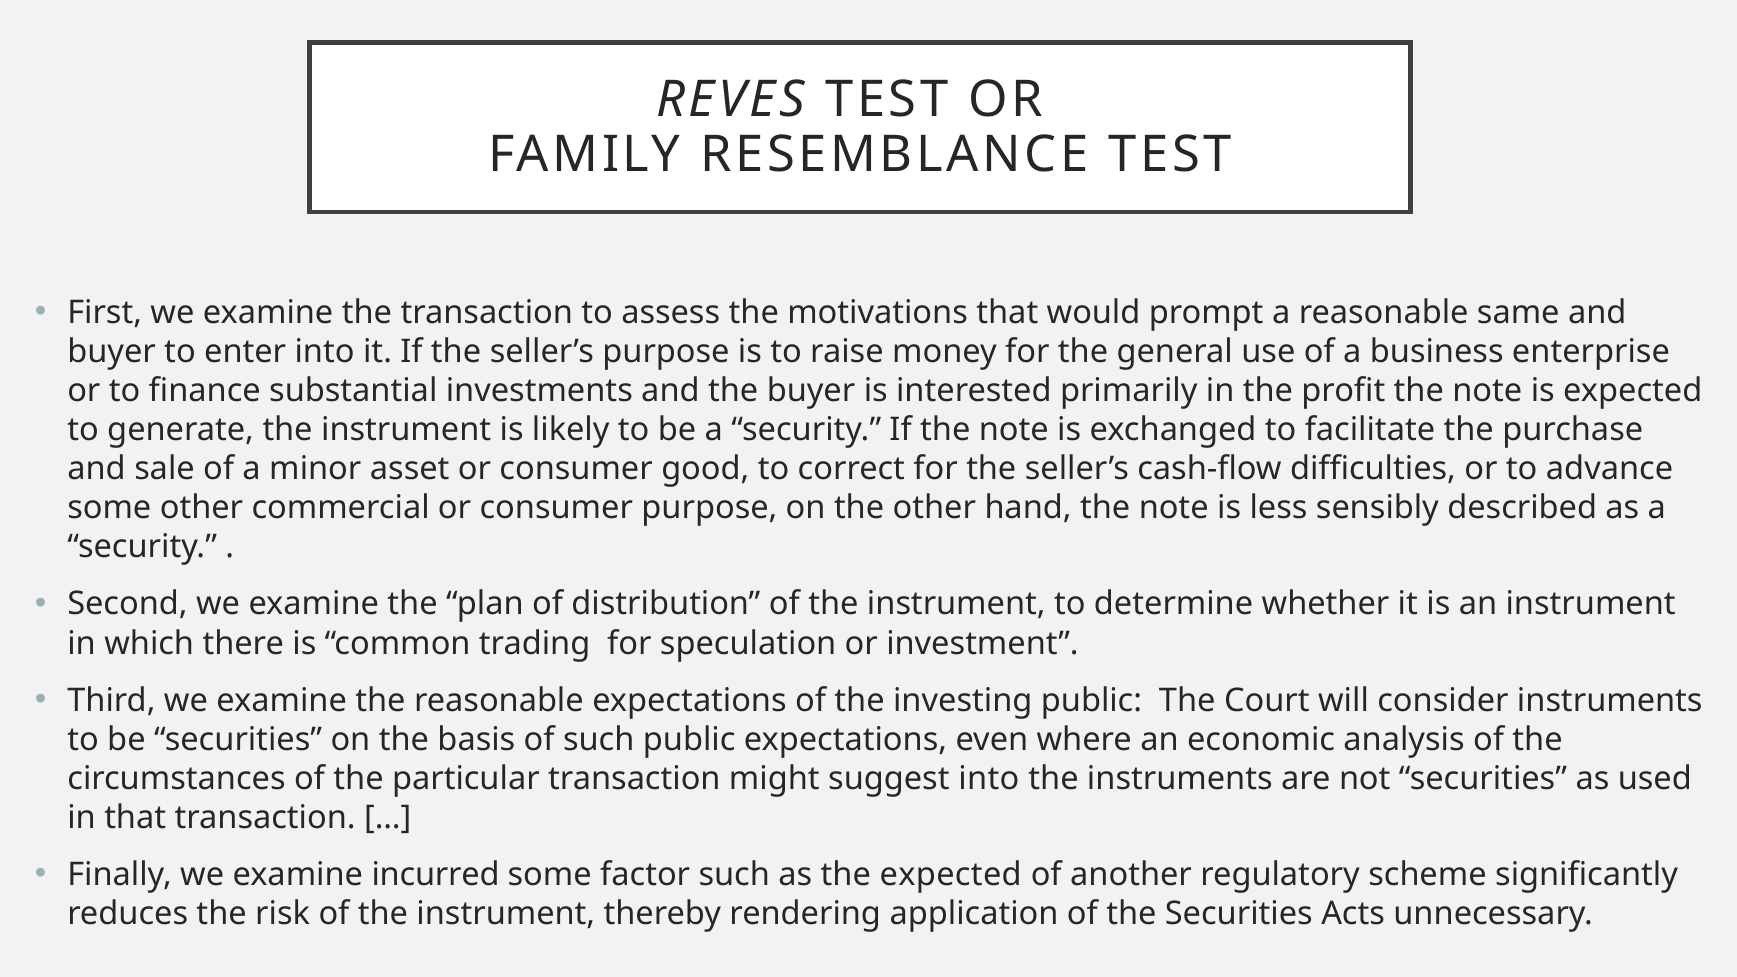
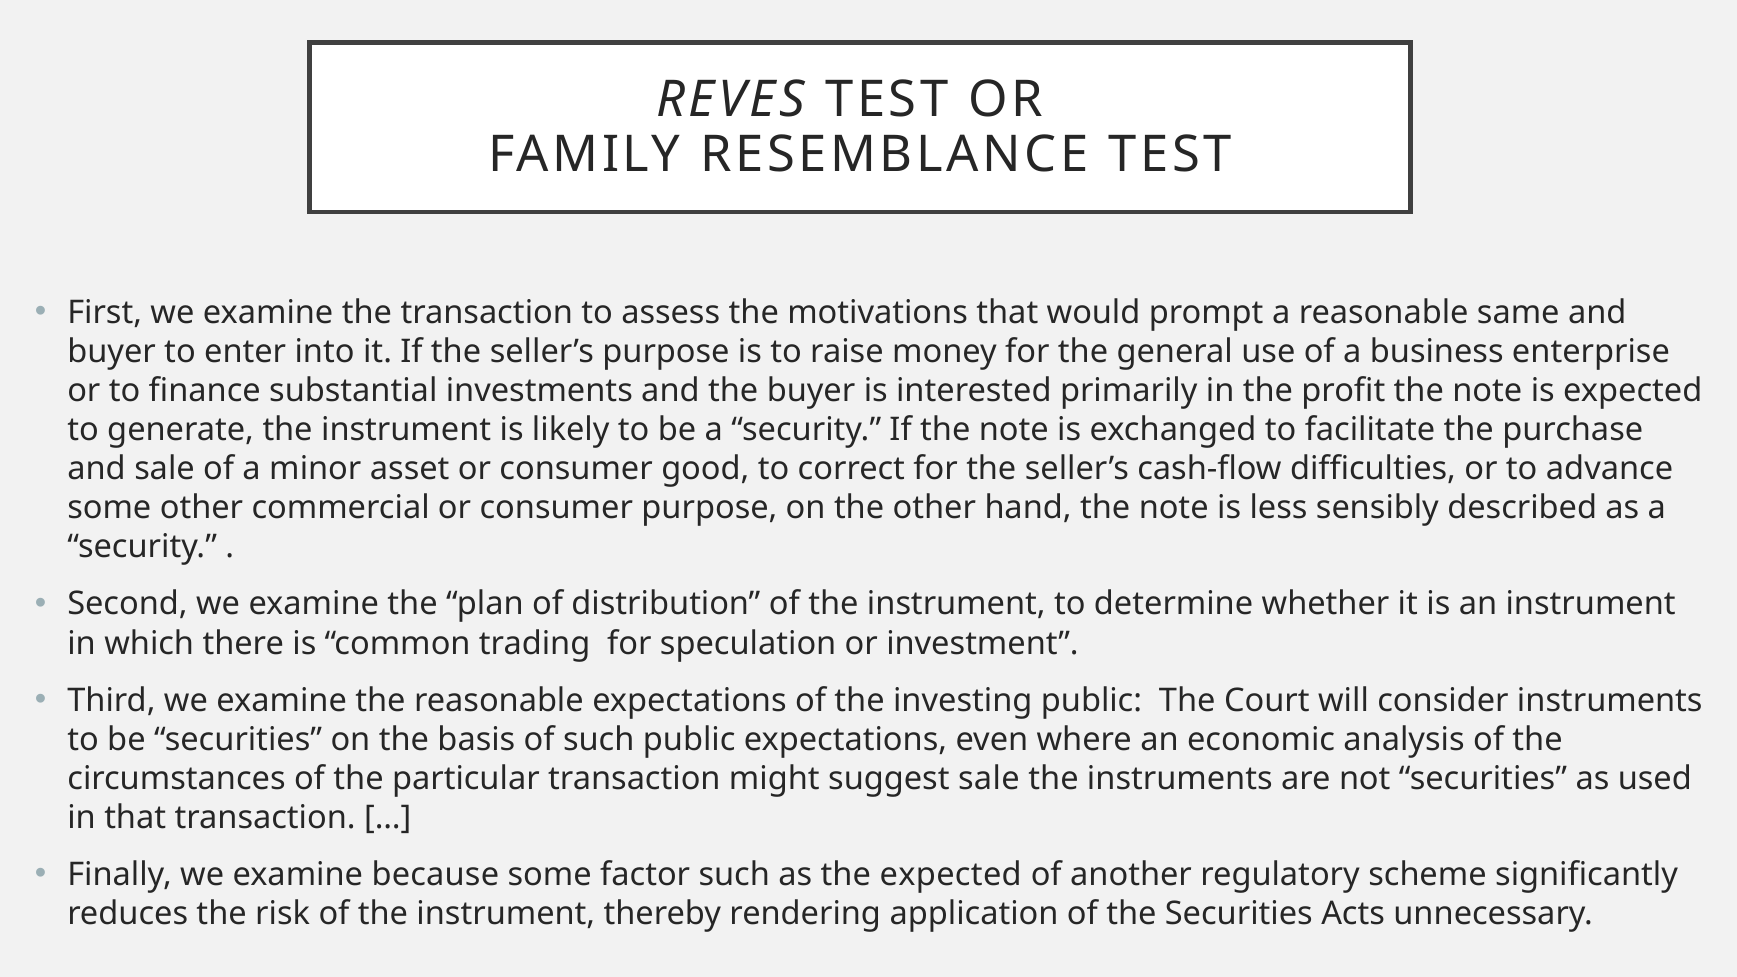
suggest into: into -> sale (989, 779)
incurred: incurred -> because (435, 875)
